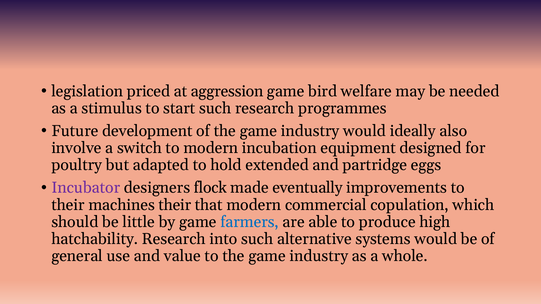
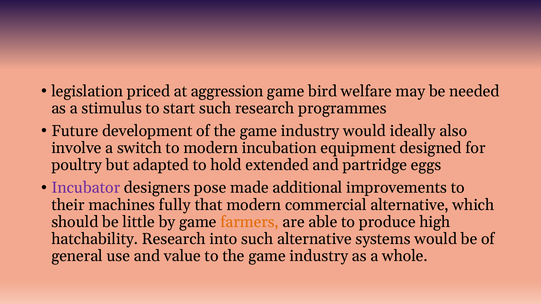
flock: flock -> pose (210, 188)
eventually: eventually -> additional (308, 188)
machines their: their -> fully (175, 205)
commercial copulation: copulation -> alternative (410, 205)
farmers colour: blue -> orange (250, 222)
